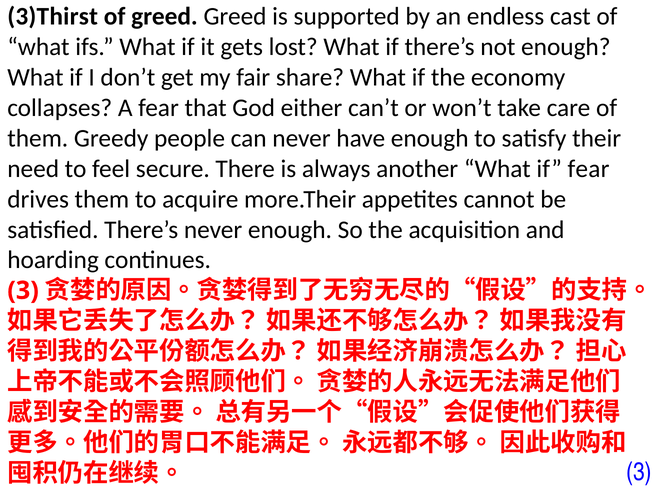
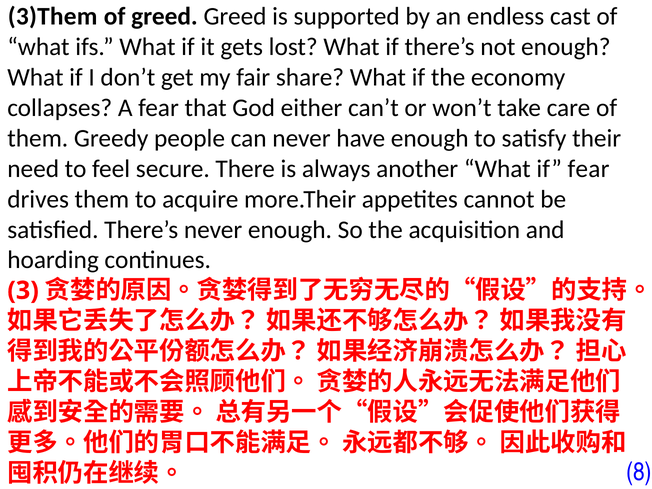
3)Thirst: 3)Thirst -> 3)Them (53, 17)
3: 3 -> 8 (639, 472)
